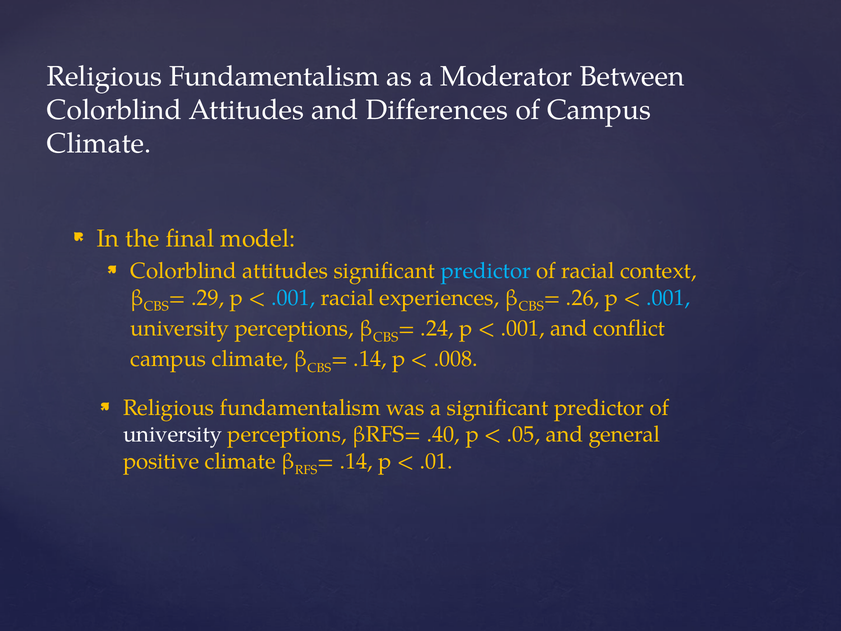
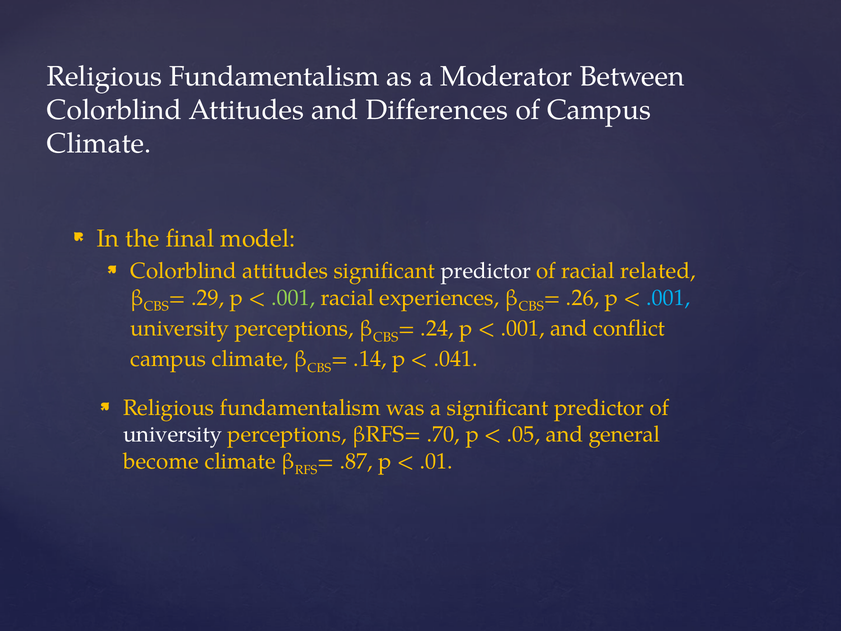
predictor colour: light blue -> white (486, 271)
context: context -> related (658, 271)
.001 colour: light blue -> light green (293, 298)
.008: .008 -> .041 (456, 359)
.40: .40 -> .70 (443, 435)
positive: positive -> become (161, 461)
.14: .14 -> .87 (356, 461)
